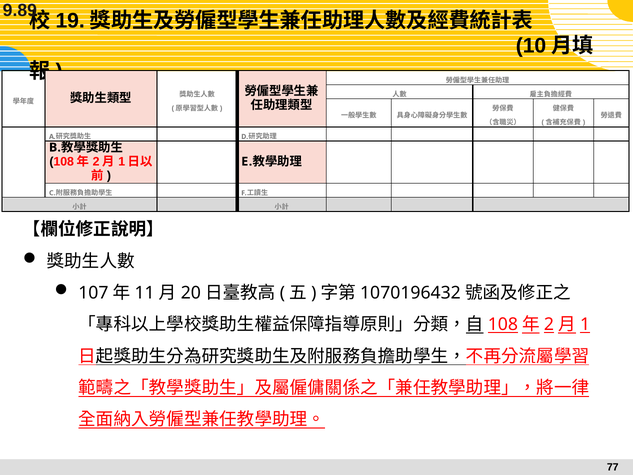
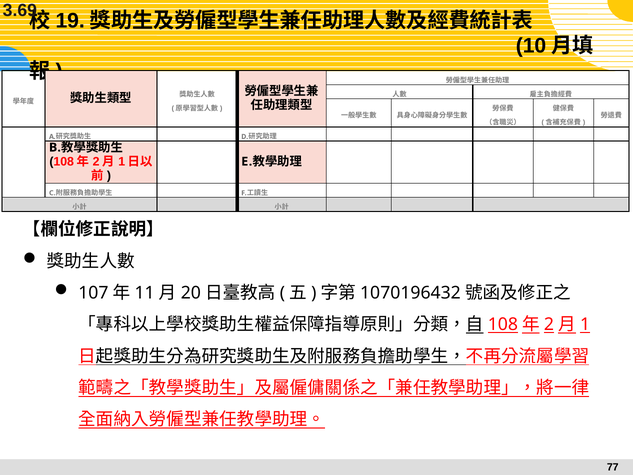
9.89: 9.89 -> 3.69 (20, 11)
